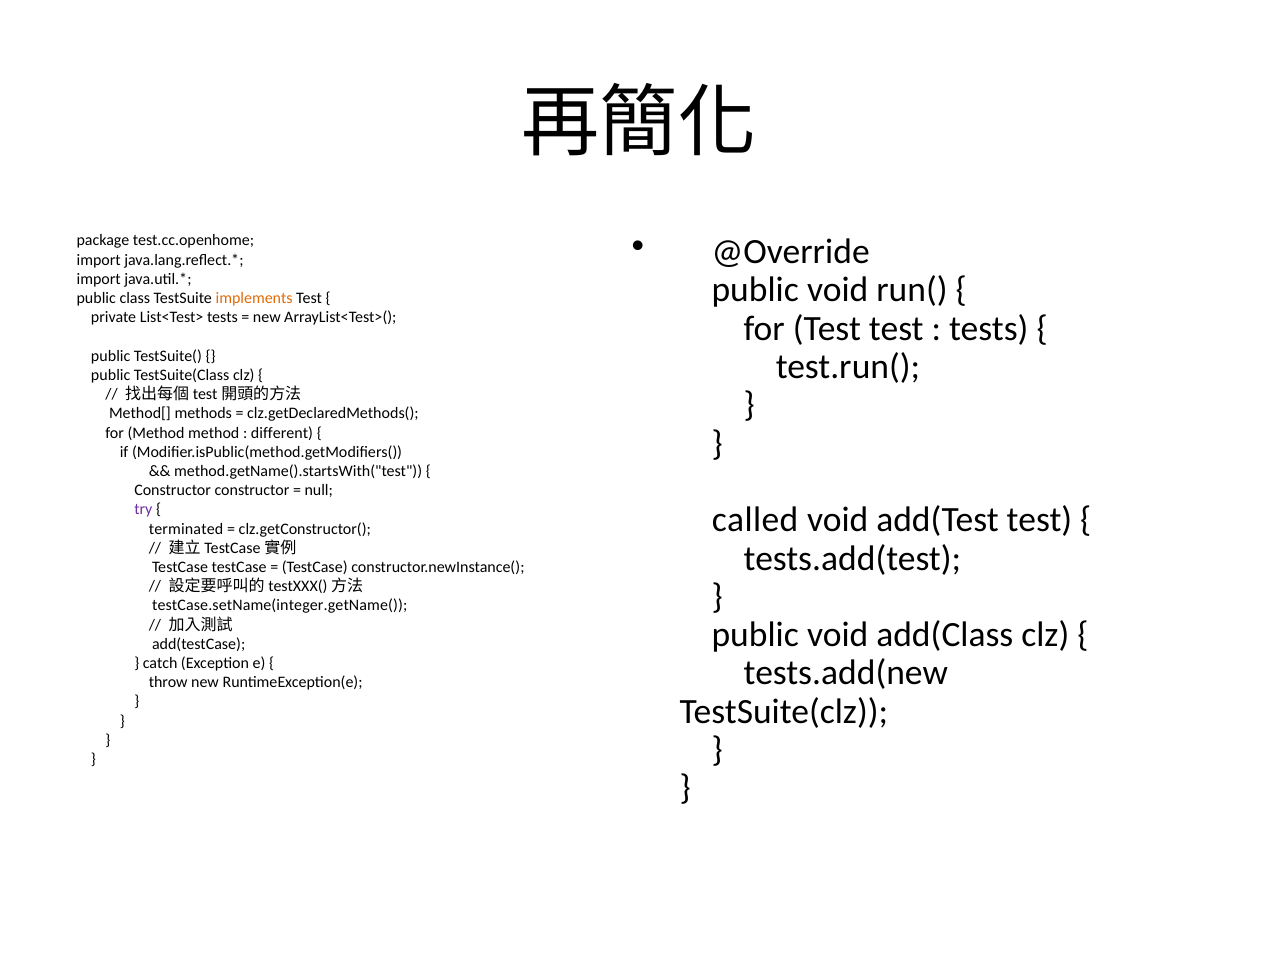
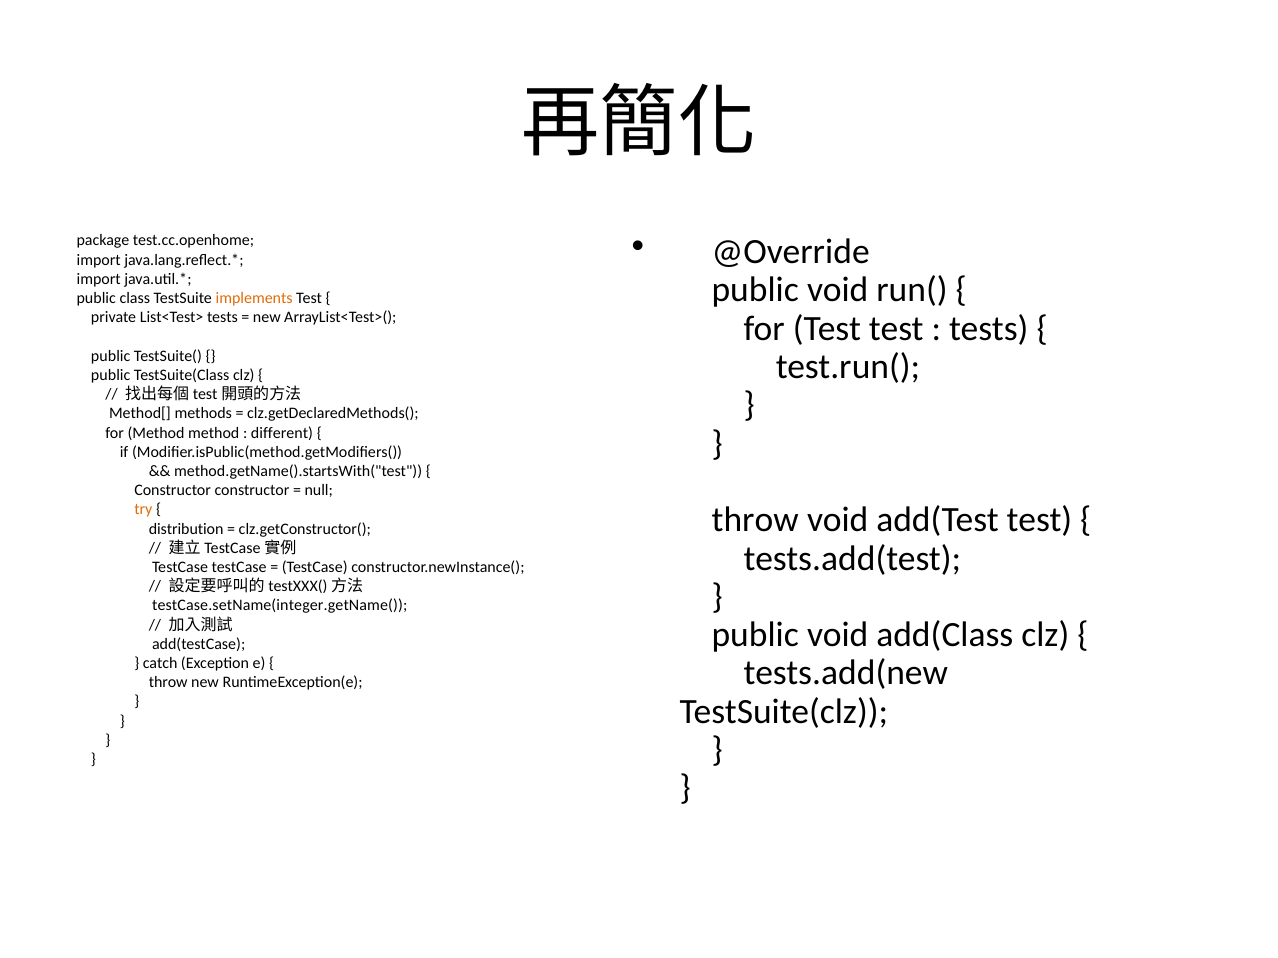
try colour: purple -> orange (143, 510)
called: called -> throw (755, 520)
terminated: terminated -> distribution (186, 529)
